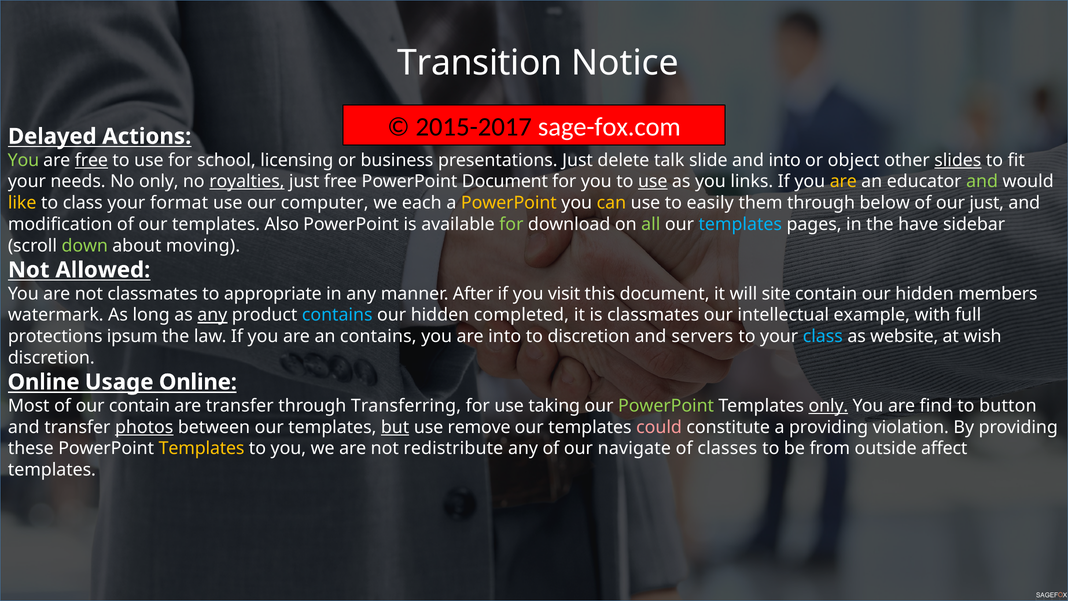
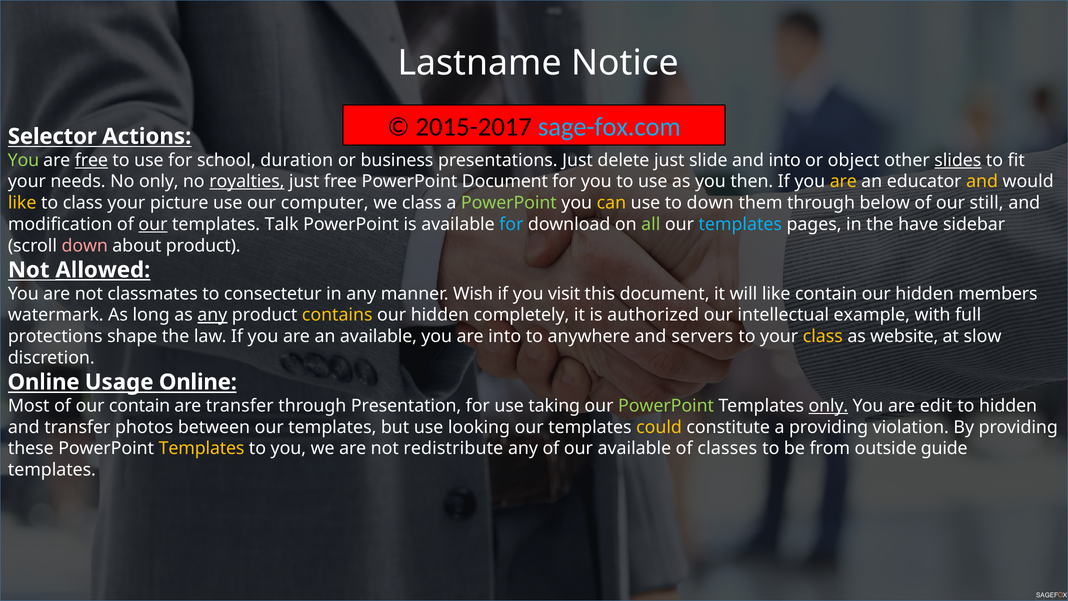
Transition: Transition -> Lastname (480, 63)
sage-fox.com colour: white -> light blue (609, 127)
Delayed: Delayed -> Selector (52, 136)
licensing: licensing -> duration (297, 160)
delete talk: talk -> just (669, 160)
use underline: present -> none (653, 181)
links: links -> then (752, 181)
and colour: light green -> yellow (982, 181)
format: format -> picture (179, 203)
we each: each -> class (422, 203)
PowerPoint colour: yellow -> light green (509, 203)
to easily: easily -> down (710, 203)
our just: just -> still (987, 203)
our underline: none -> present (153, 224)
Also: Also -> Talk (282, 224)
for colour: light green -> light blue (511, 224)
down colour: light green -> pink (85, 246)
about moving: moving -> product (203, 246)
Allowed underline: none -> present (103, 270)
appropriate: appropriate -> consectetur (273, 294)
After: After -> Wish (473, 294)
will site: site -> like (776, 294)
contains colour: light blue -> yellow (337, 315)
completed: completed -> completely (521, 315)
is classmates: classmates -> authorized (653, 315)
ipsum: ipsum -> shape (132, 336)
an contains: contains -> available (378, 336)
to discretion: discretion -> anywhere (589, 336)
class colour: light blue -> yellow (823, 336)
wish: wish -> slow (983, 336)
Transferring: Transferring -> Presentation (406, 406)
find: find -> edit (936, 406)
to button: button -> hidden (1008, 406)
photos underline: present -> none (144, 427)
but underline: present -> none (395, 427)
remove: remove -> looking (479, 427)
could colour: pink -> yellow (659, 427)
our navigate: navigate -> available (634, 448)
affect: affect -> guide (944, 448)
